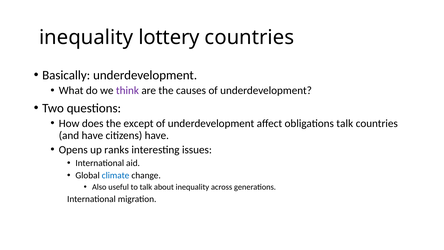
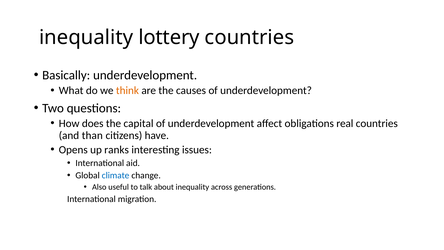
think colour: purple -> orange (127, 90)
except: except -> capital (139, 123)
obligations talk: talk -> real (345, 123)
and have: have -> than (92, 135)
